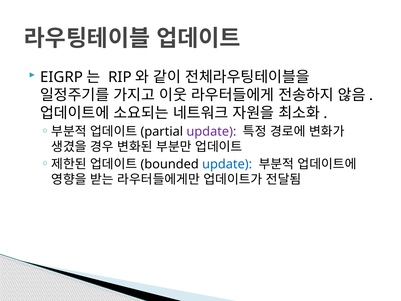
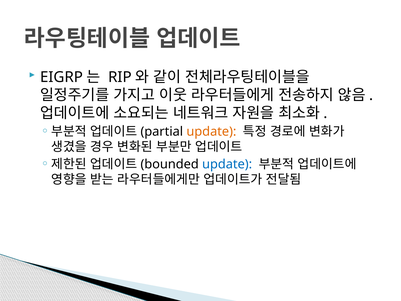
update colour: purple -> orange (211, 131)
